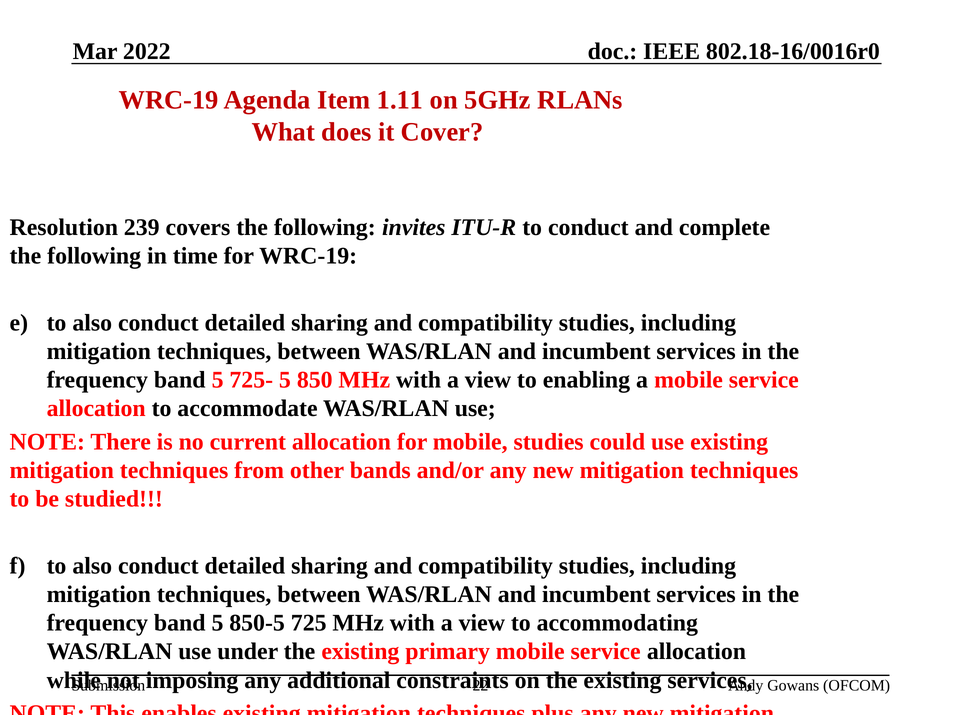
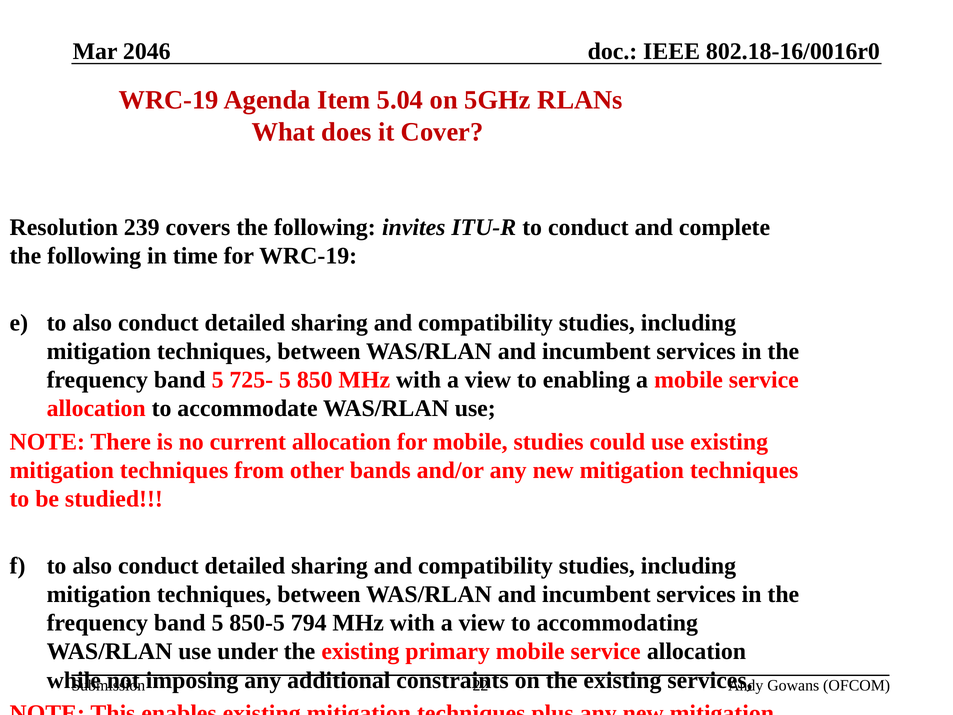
2022: 2022 -> 2046 (147, 51)
1.11: 1.11 -> 5.04 (400, 100)
725: 725 -> 794 (309, 623)
